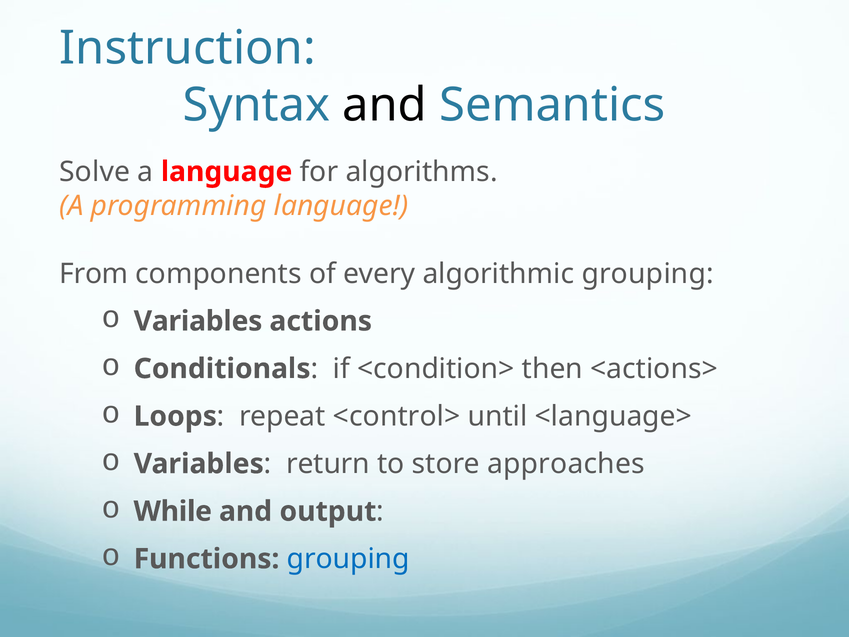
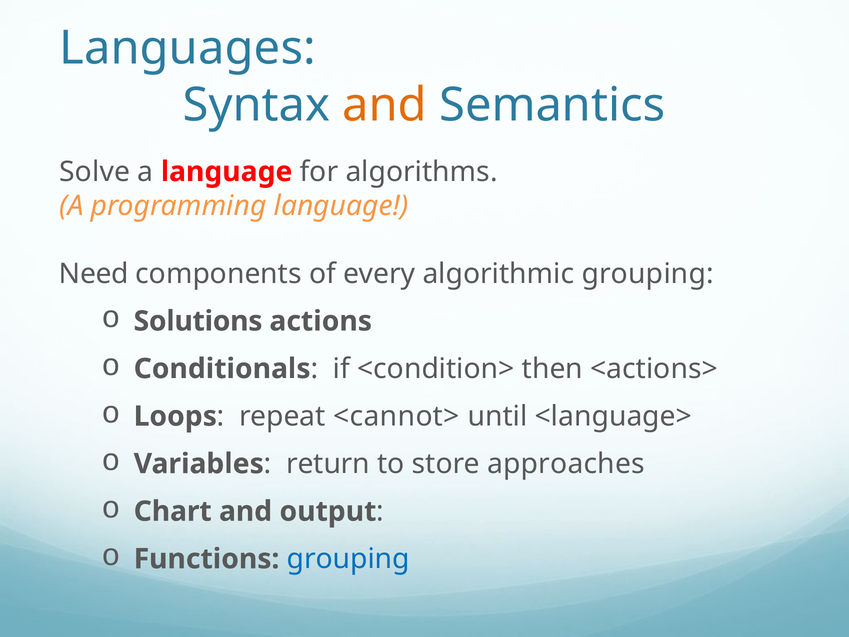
Instruction: Instruction -> Languages (188, 48)
and colour: black -> orange (385, 105)
From: From -> Need (94, 274)
Variables: Variables -> Solutions (198, 321)
<control>: <control> -> <cannot> (397, 416)
While: While -> Chart (173, 511)
